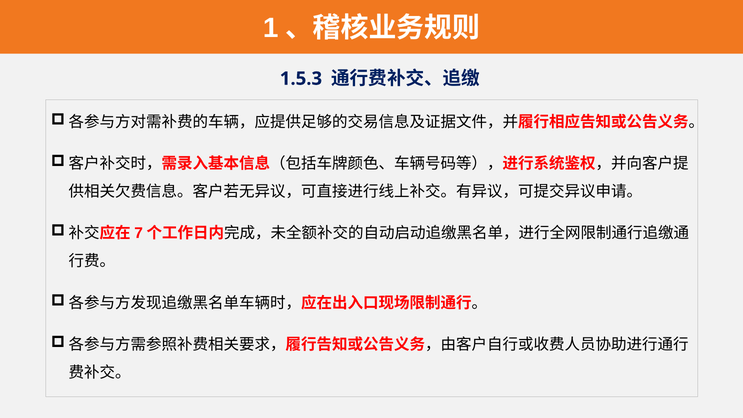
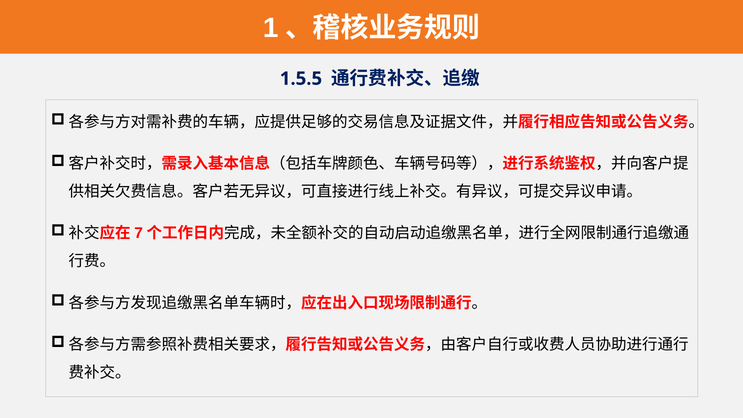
1.5.3: 1.5.3 -> 1.5.5 (301, 79)
